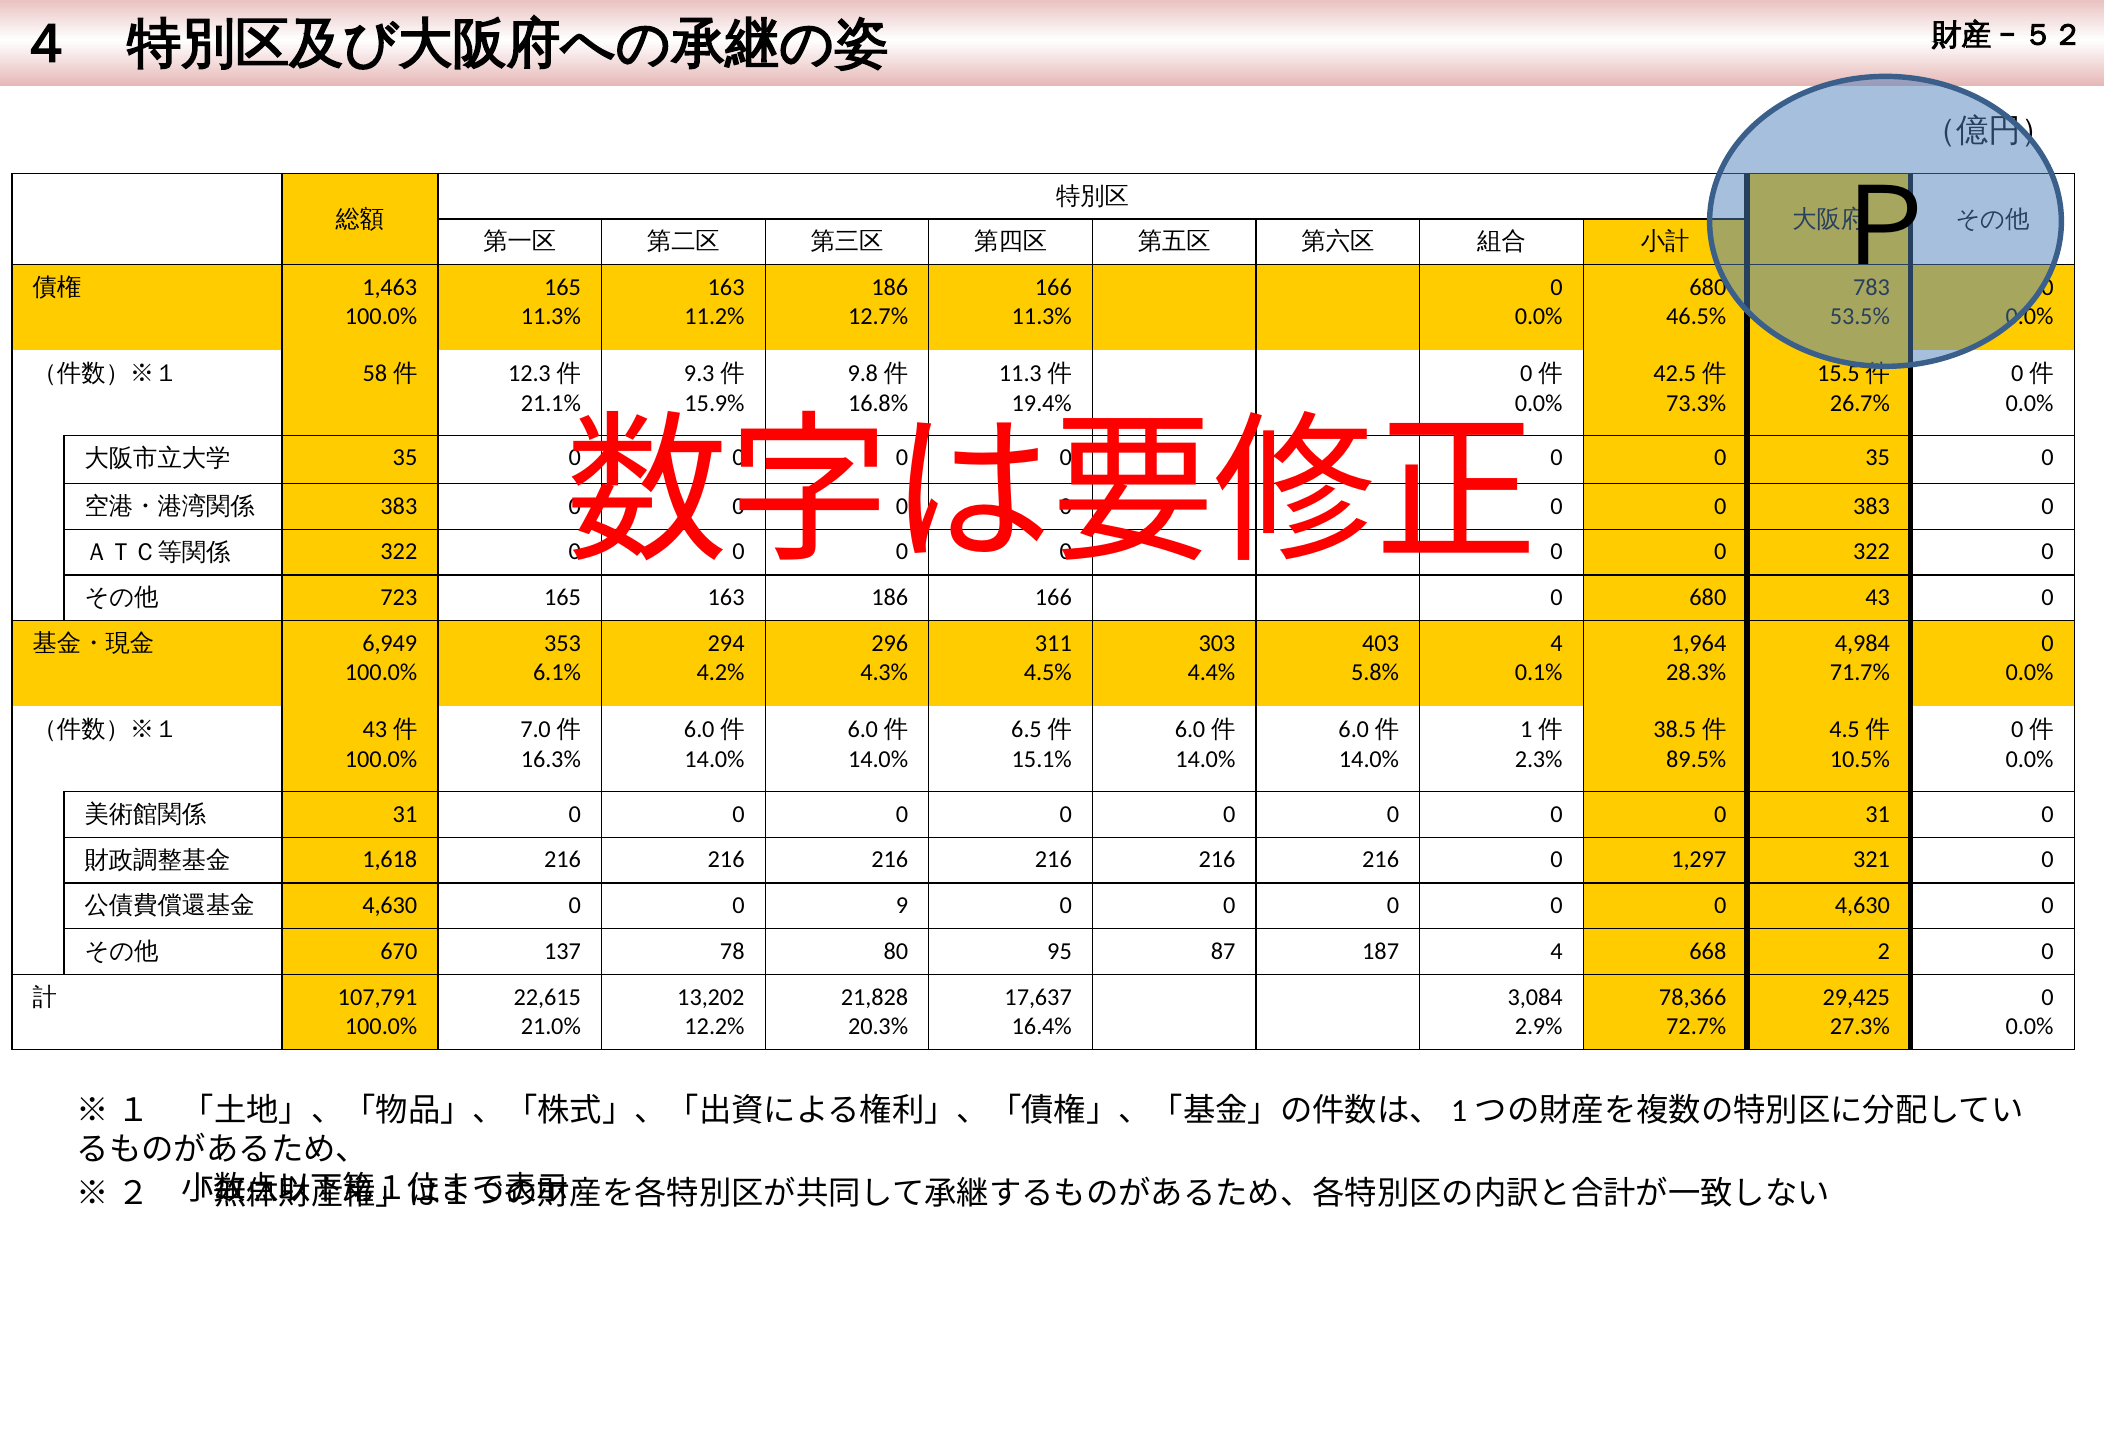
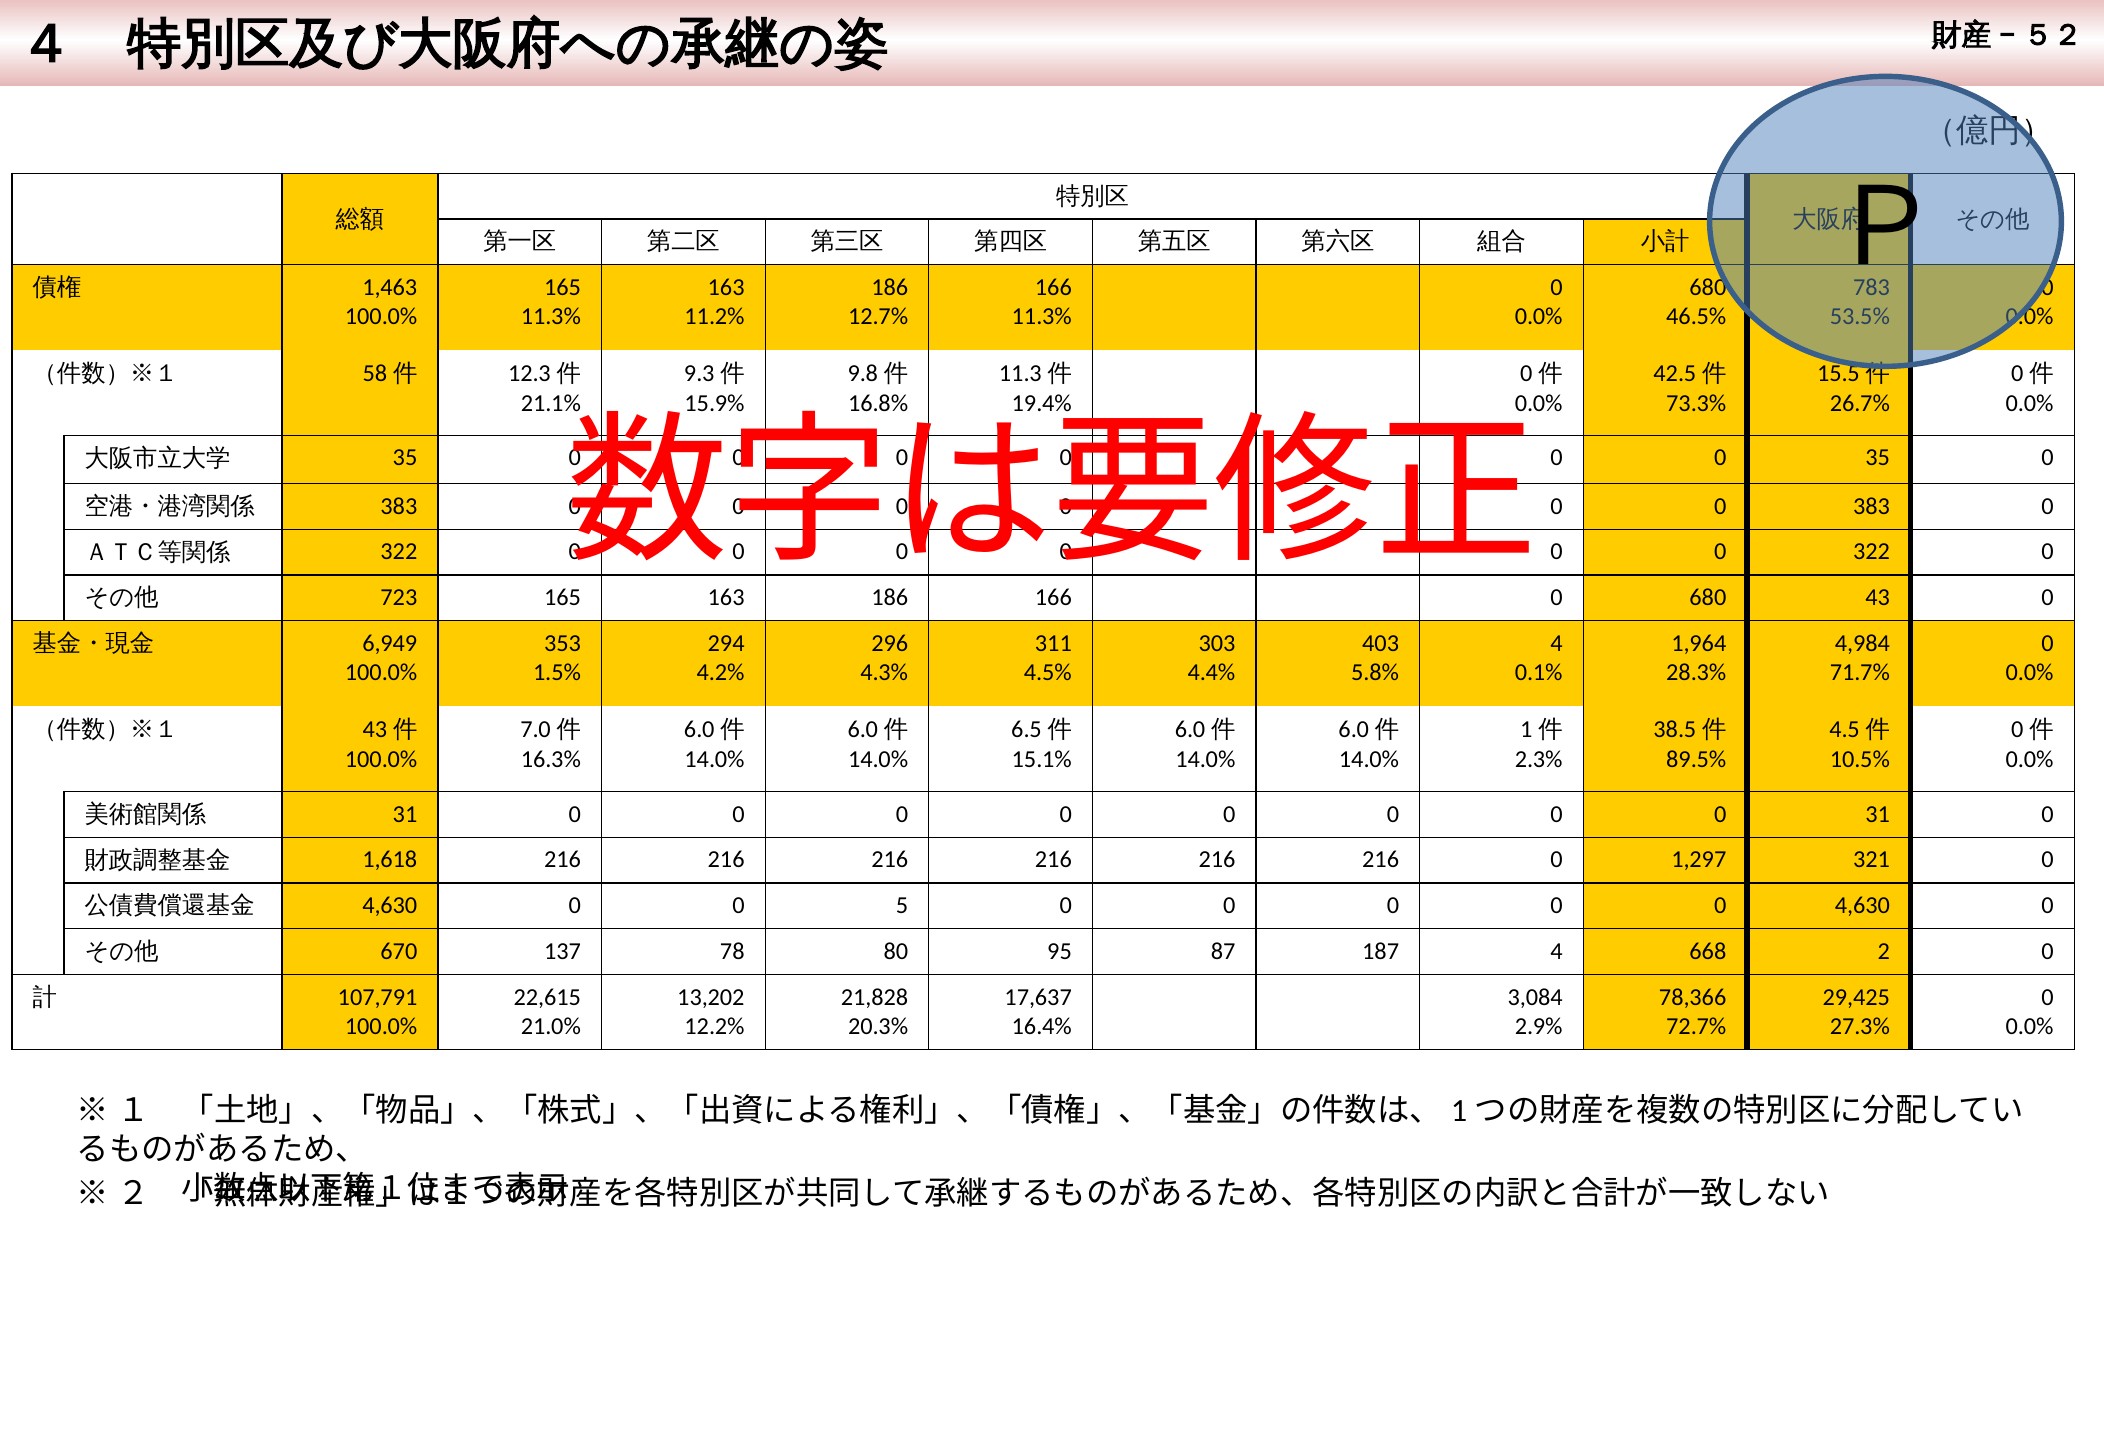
6.1%: 6.1% -> 1.5% (557, 673)
9: 9 -> 5 (902, 906)
